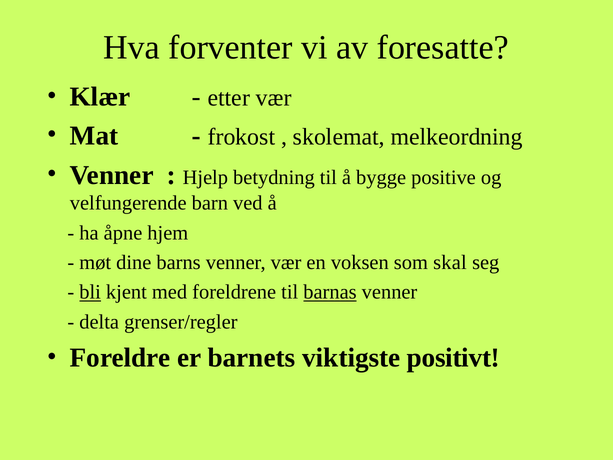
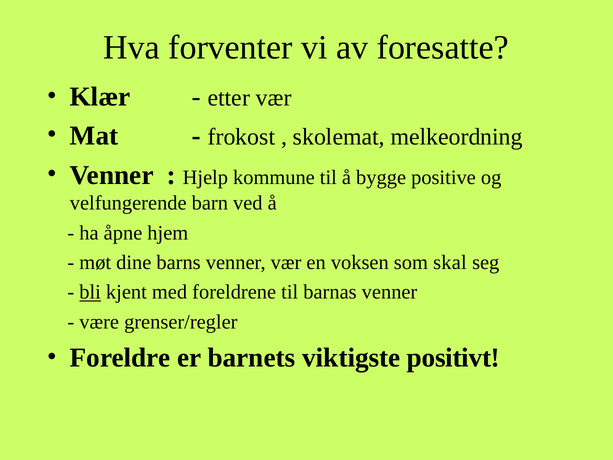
betydning: betydning -> kommune (274, 177)
barnas underline: present -> none (330, 292)
delta: delta -> være (99, 322)
